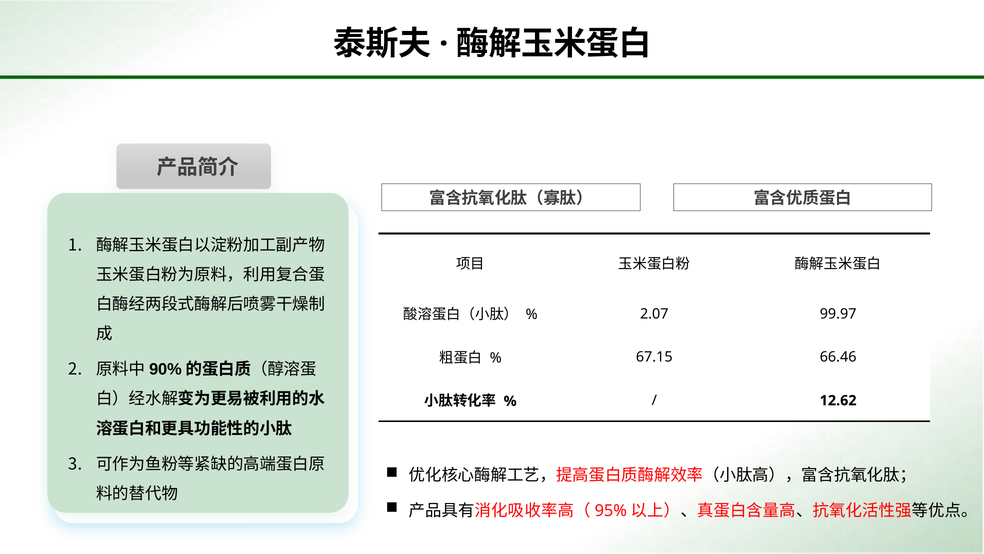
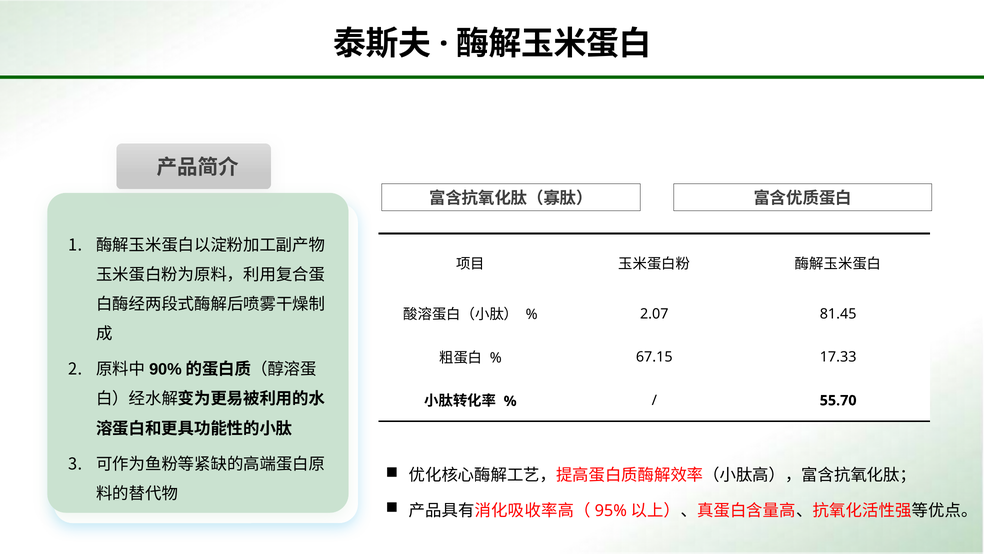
99.97: 99.97 -> 81.45 (838, 314)
66.46: 66.46 -> 17.33 (838, 357)
12.62: 12.62 -> 55.70 (838, 400)
